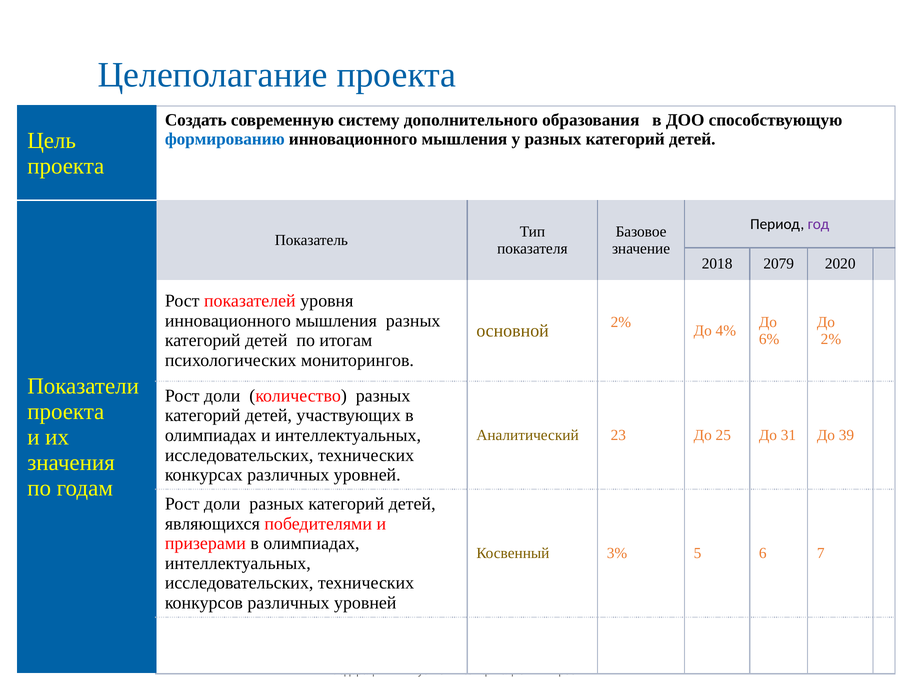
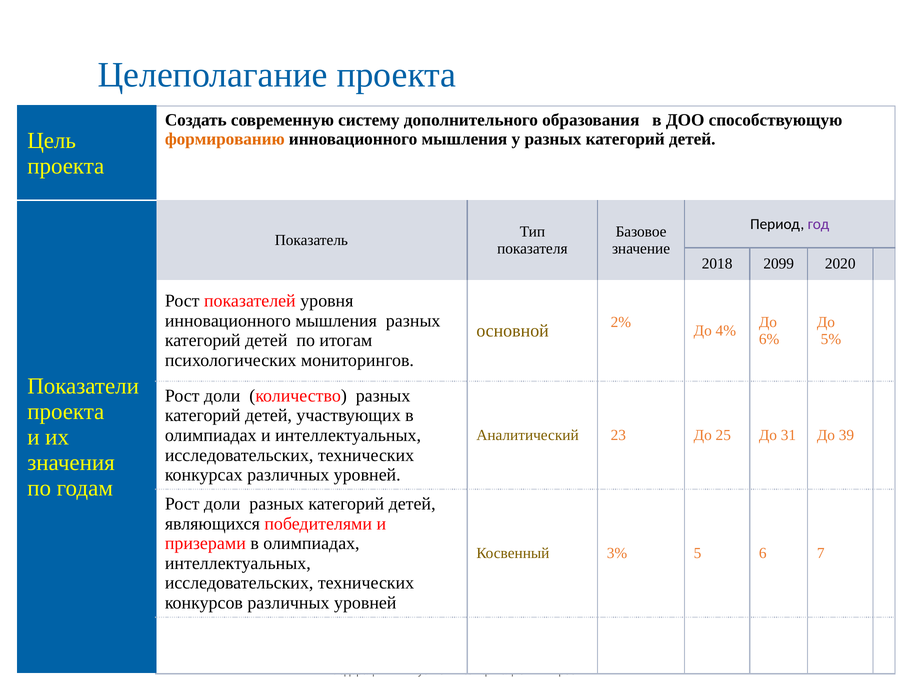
формированию colour: blue -> orange (225, 139)
2079: 2079 -> 2099 (779, 264)
2%: 2% -> 5% (831, 339)
